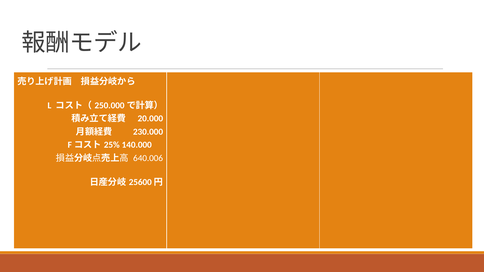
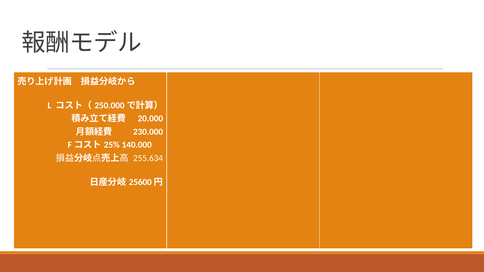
640.006: 640.006 -> 255.634 (148, 158)
